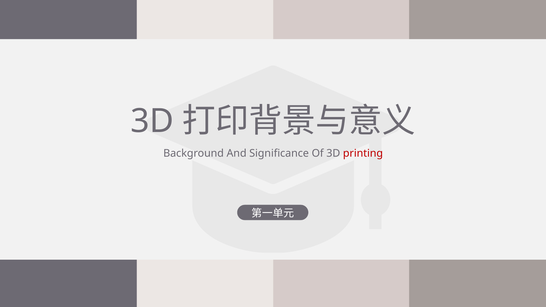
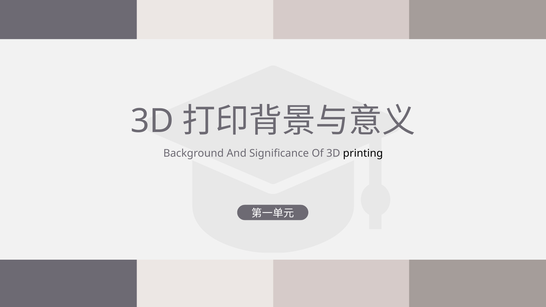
printing colour: red -> black (363, 153)
